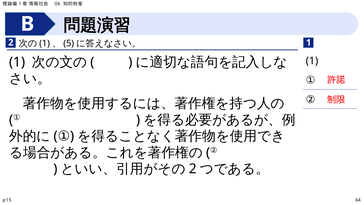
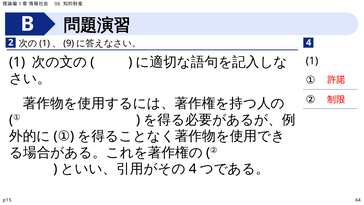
5: 5 -> 9 (69, 43)
2 1: 1 -> 4 (309, 43)
2: 2 -> 4 (193, 169)
